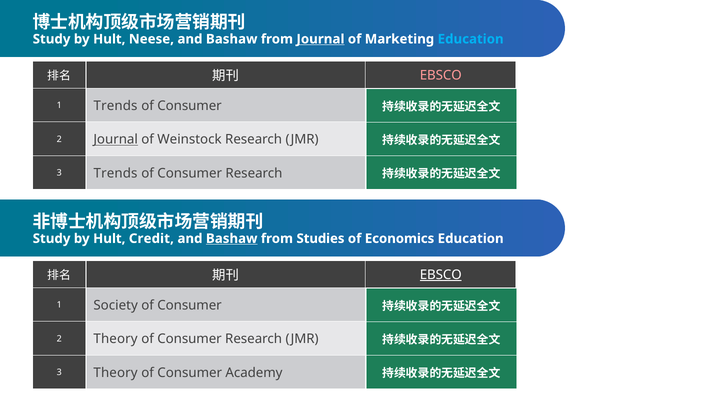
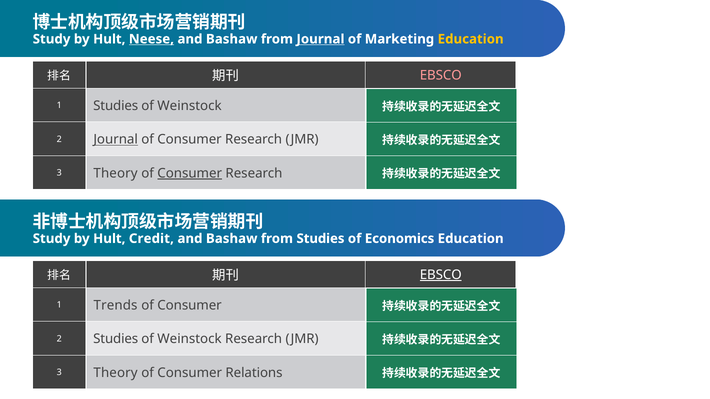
Neese underline: none -> present (151, 39)
Education colour: light blue -> yellow (471, 39)
1 Trends: Trends -> Studies (116, 106)
Consumer: Consumer -> Weinstock (190, 106)
Weinstock: Weinstock -> Consumer (190, 140)
Trends: Trends -> Theory (116, 173)
Consumer underline: none -> present (190, 173)
Bashaw underline: present -> none (232, 239)
Society: Society -> Trends (116, 306)
2 Theory: Theory -> Studies (116, 339)
Consumer: Consumer -> Weinstock (190, 339)
Academy: Academy -> Relations (254, 373)
